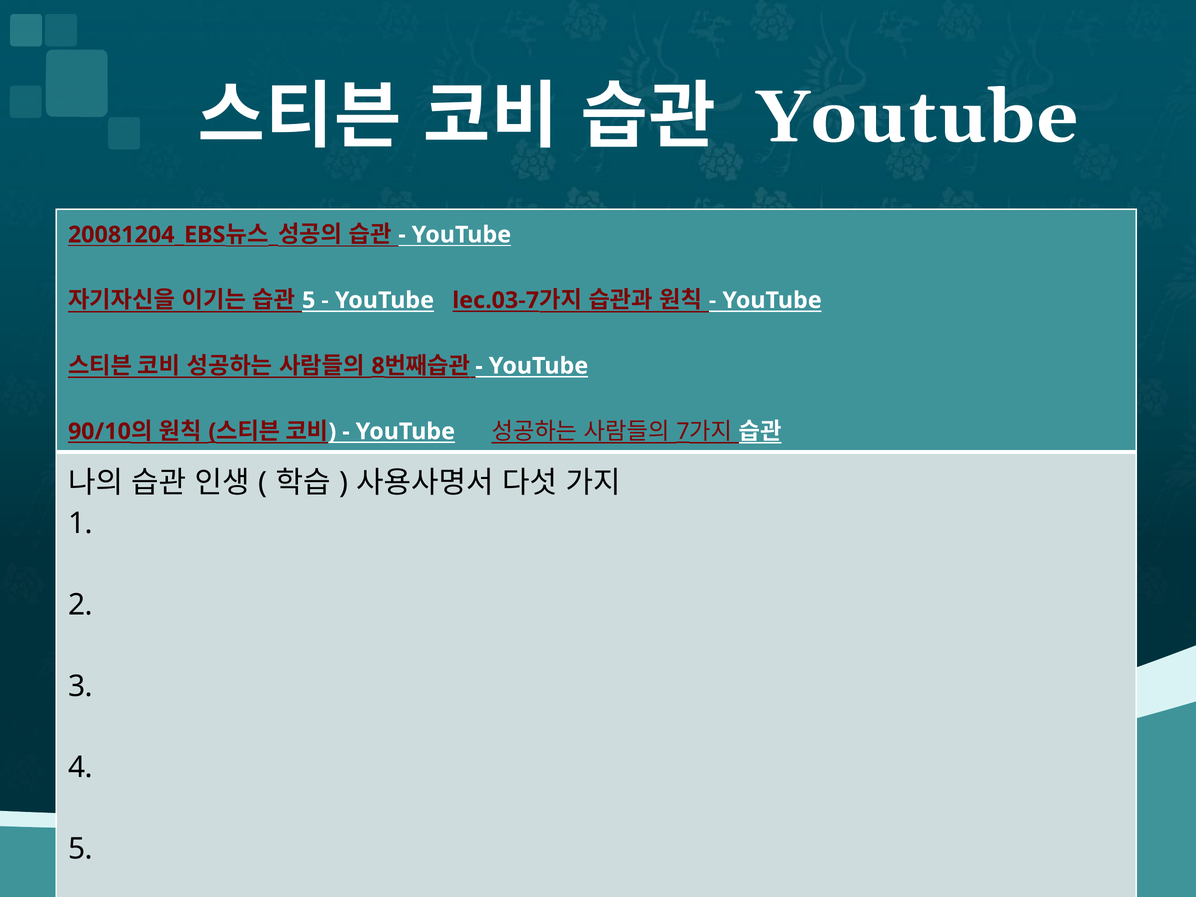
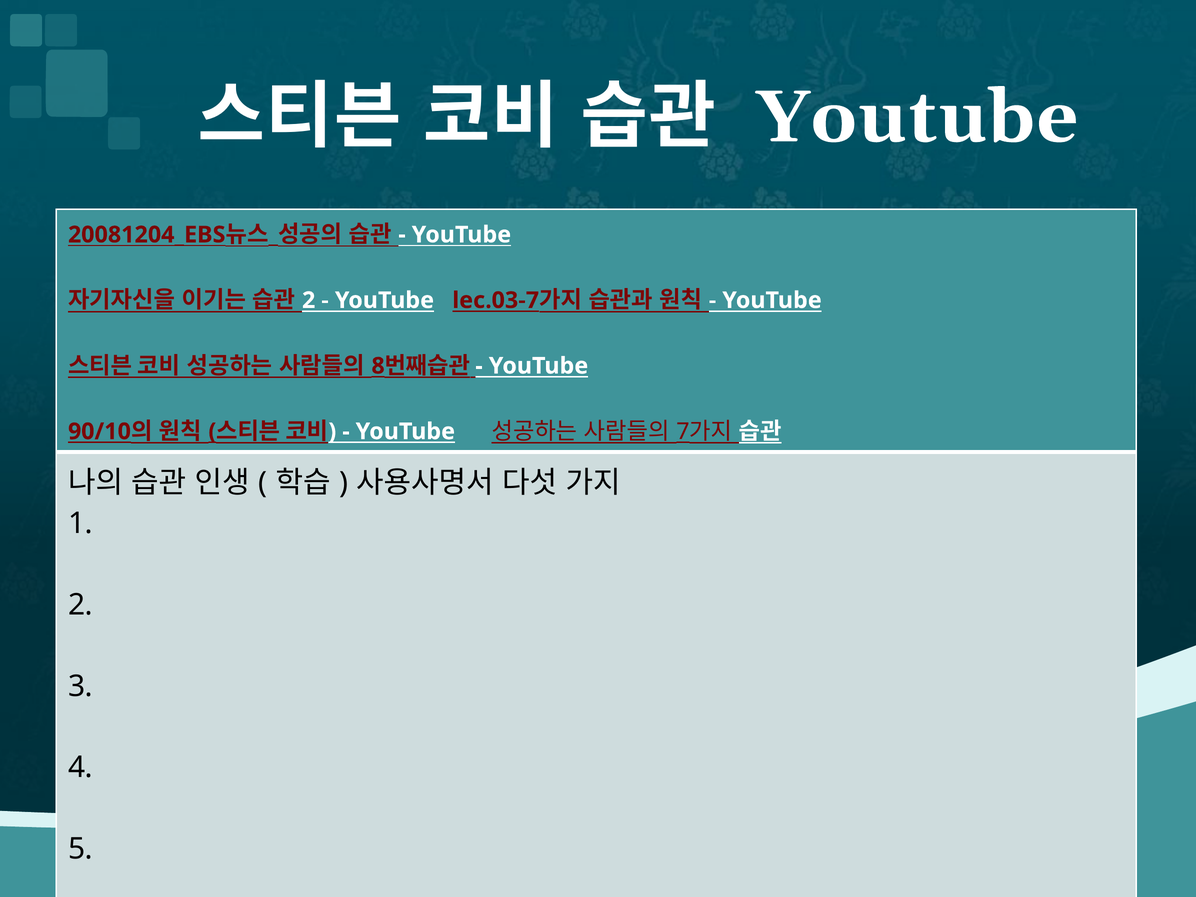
5: 5 -> 2 (309, 300)
